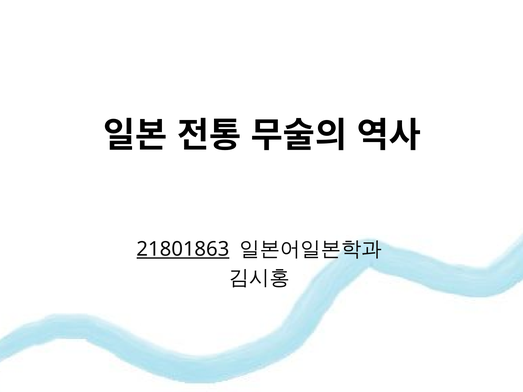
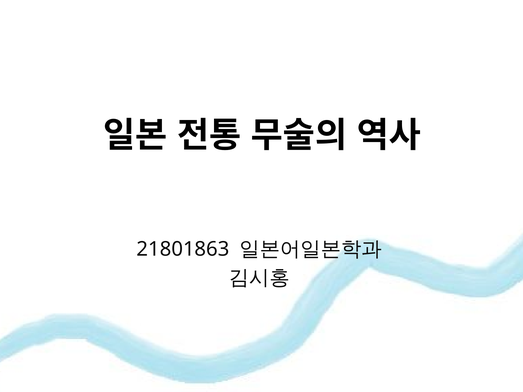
21801863 underline: present -> none (183, 249)
